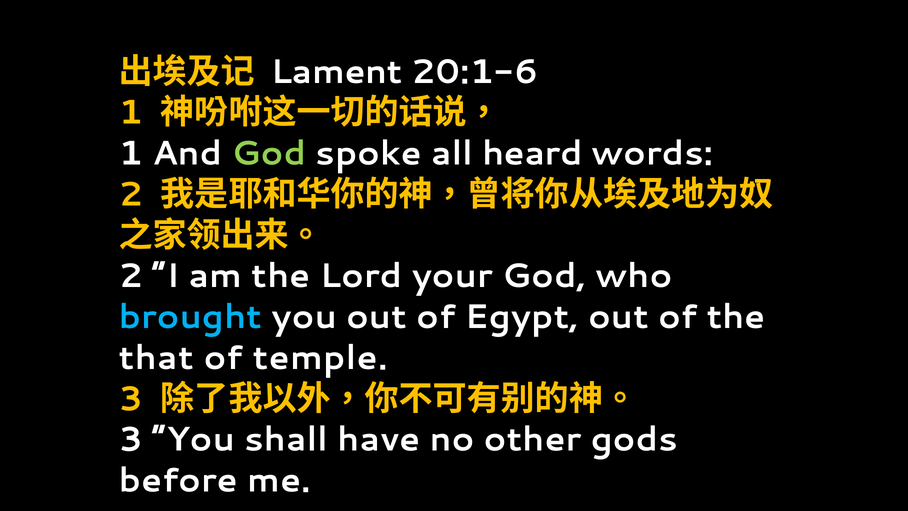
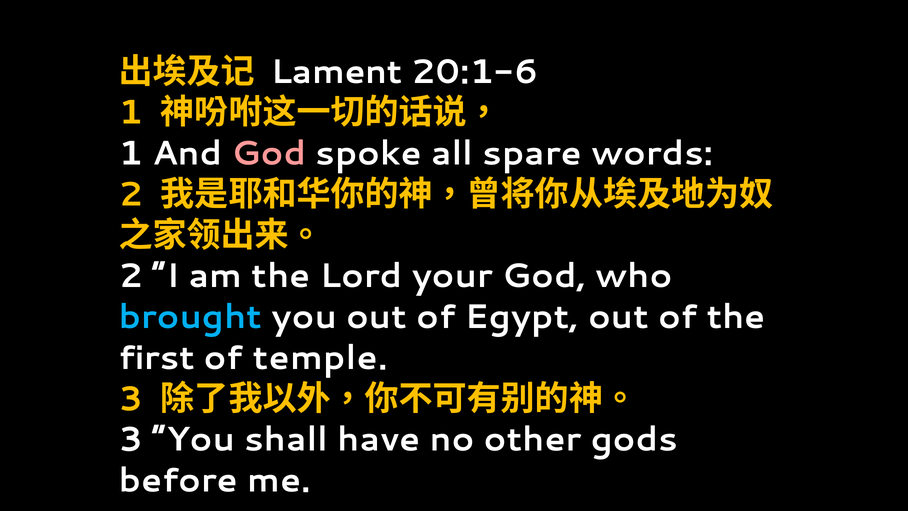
God colour: light green -> pink (269, 153)
heard: heard -> spare (532, 153)
that: that -> first (157, 358)
